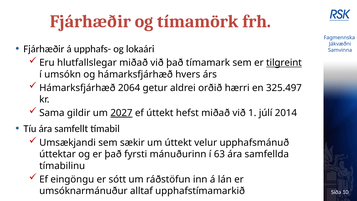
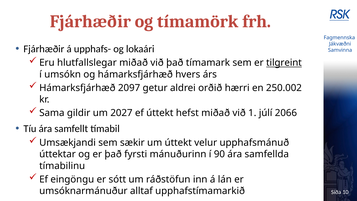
2064: 2064 -> 2097 (129, 88)
325.497: 325.497 -> 250.002 (284, 88)
2027 underline: present -> none (121, 113)
2014: 2014 -> 2066 (286, 113)
63: 63 -> 90 (219, 154)
